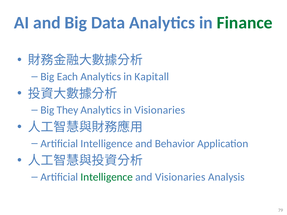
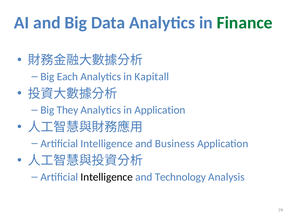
in Visionaries: Visionaries -> Application (160, 110)
Behavior: Behavior -> Business (175, 144)
Intelligence colour: green -> black (107, 177)
and Visionaries: Visionaries -> Technology (180, 177)
